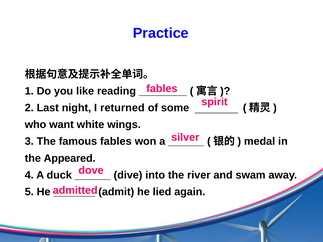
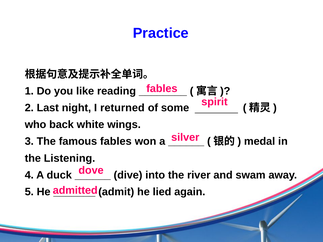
want: want -> back (62, 125)
Appeared: Appeared -> Listening (70, 158)
